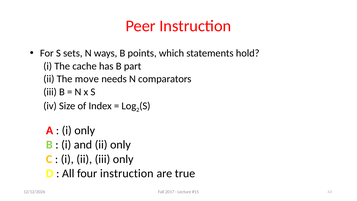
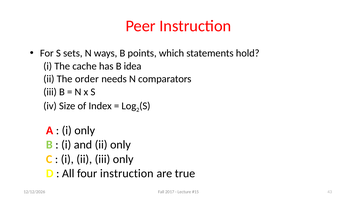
part: part -> idea (133, 66)
move: move -> order (87, 79)
